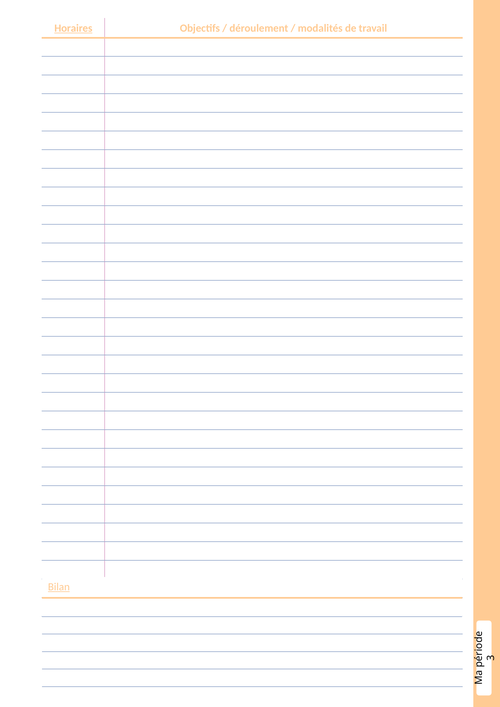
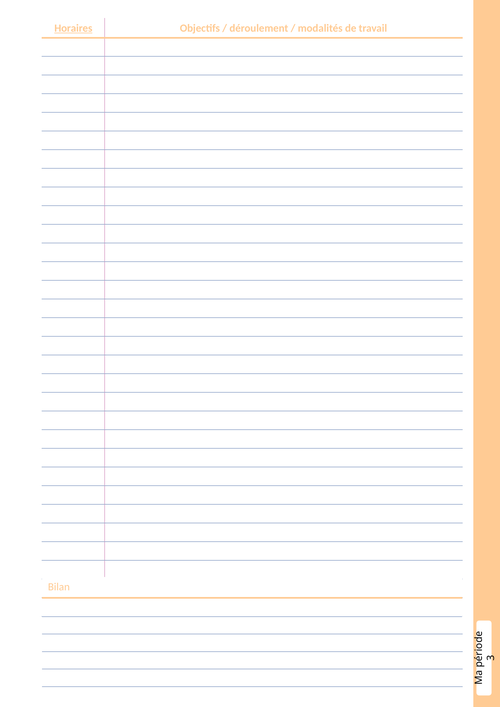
Bilan underline: present -> none (59, 587)
